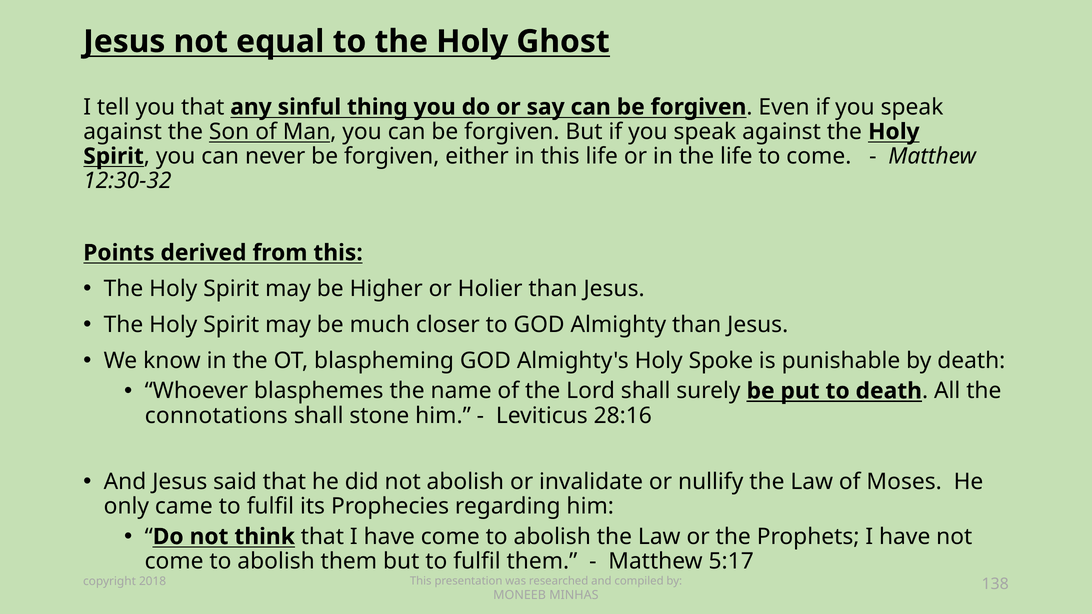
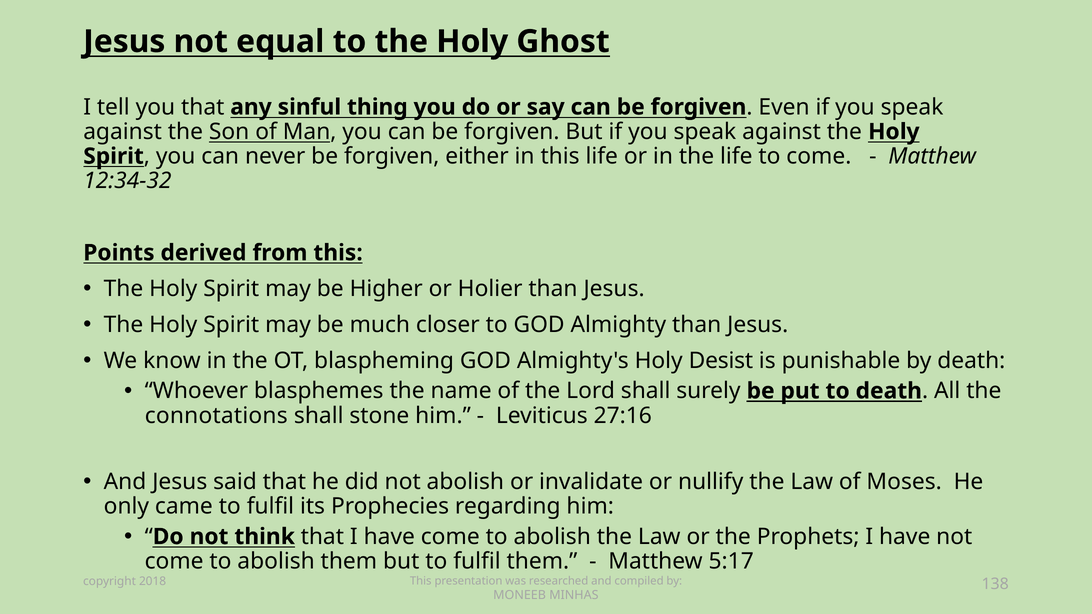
12:30-32: 12:30-32 -> 12:34-32 (127, 181)
Spoke: Spoke -> Desist (721, 361)
28:16: 28:16 -> 27:16 (623, 416)
